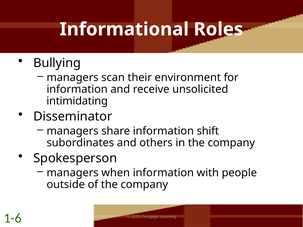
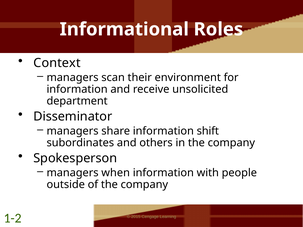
Bullying: Bullying -> Context (57, 63)
intimidating: intimidating -> department (77, 101)
1-6: 1-6 -> 1-2 (13, 218)
